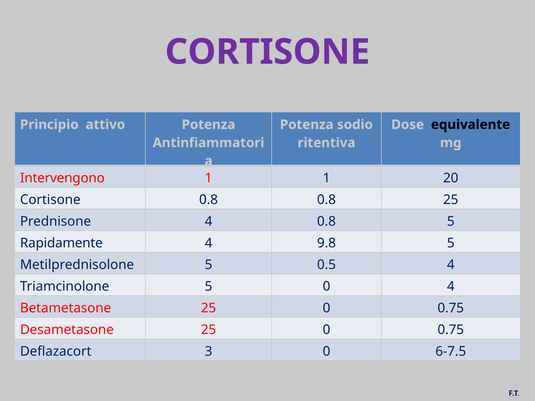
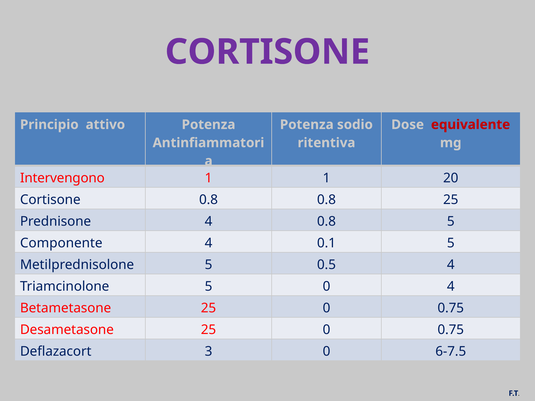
equivalente colour: black -> red (471, 125)
Rapidamente: Rapidamente -> Componente (61, 243)
9.8: 9.8 -> 0.1 (327, 243)
